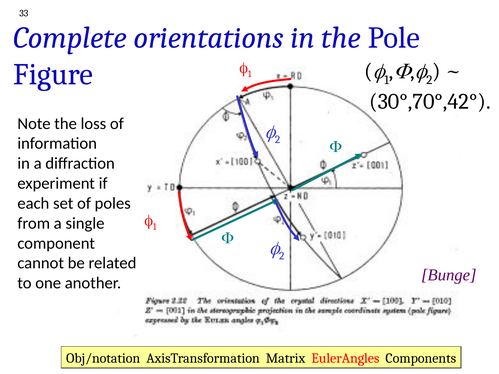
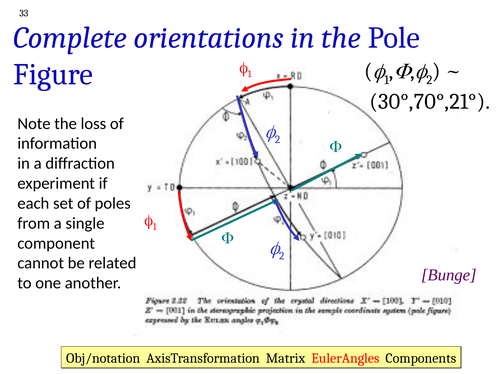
30°,70°,42°: 30°,70°,42° -> 30°,70°,21° (430, 102)
